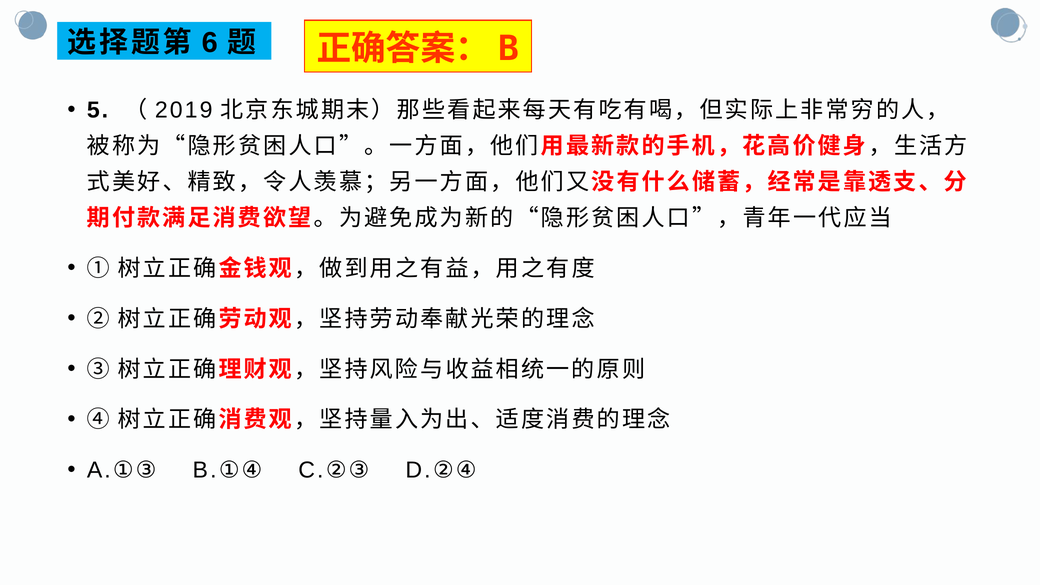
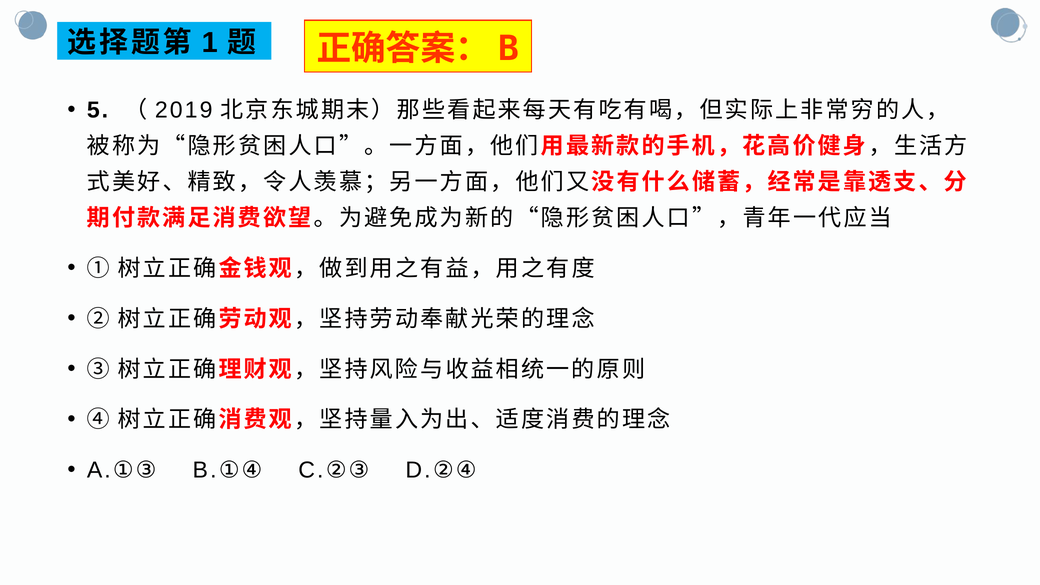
6: 6 -> 1 (210, 43)
